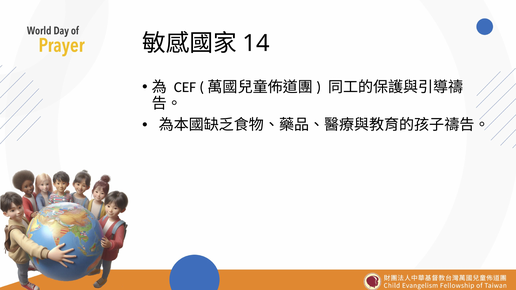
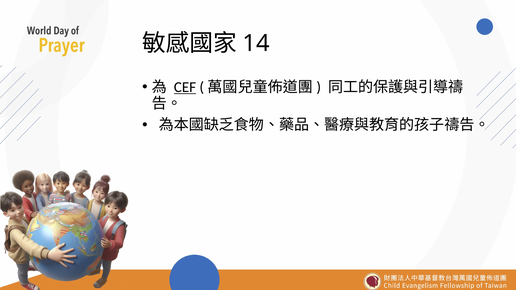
CEF underline: none -> present (185, 87)
